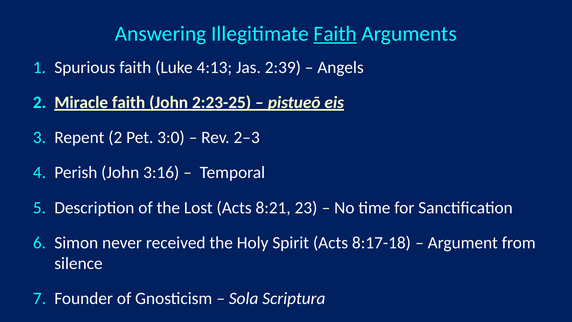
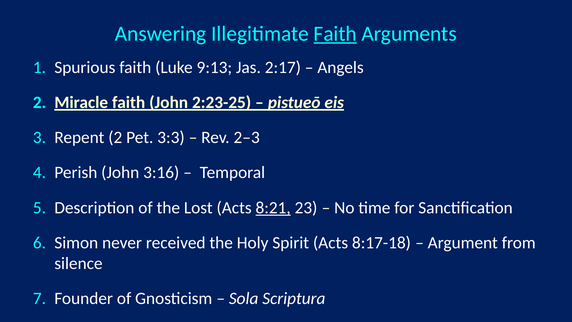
4:13: 4:13 -> 9:13 (214, 67)
2:39: 2:39 -> 2:17 (283, 67)
3:0: 3:0 -> 3:3 (171, 137)
8:21 underline: none -> present (273, 208)
